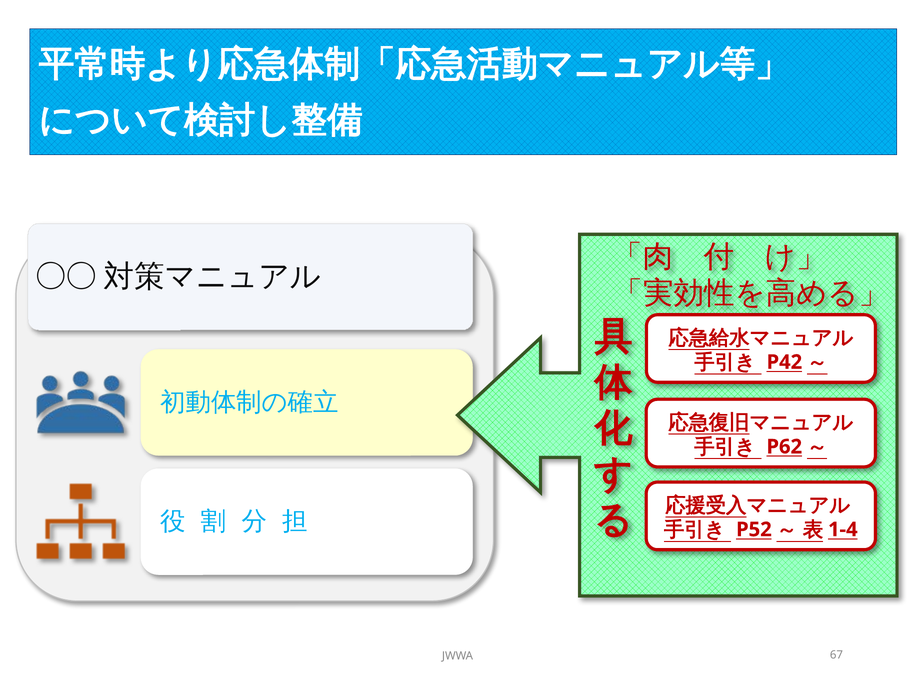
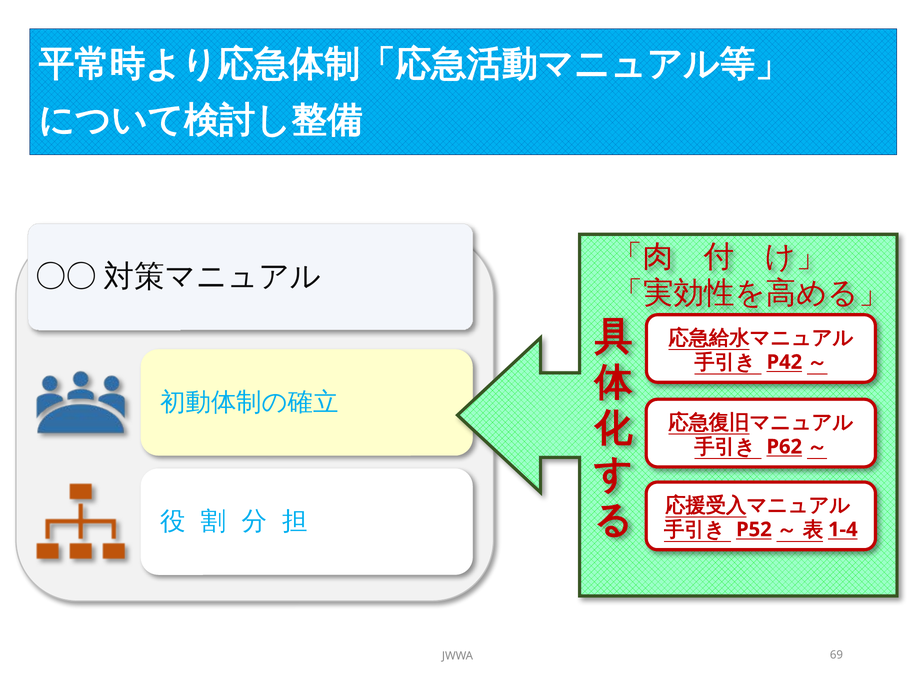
67: 67 -> 69 (837, 654)
